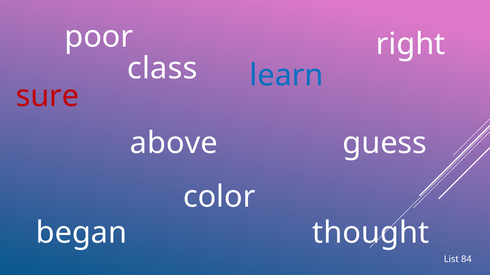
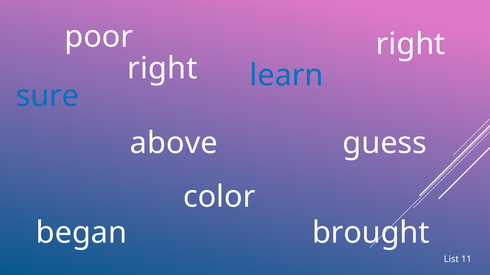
class: class -> right (162, 69)
sure colour: red -> blue (47, 96)
thought: thought -> brought (371, 233)
84: 84 -> 11 (466, 260)
